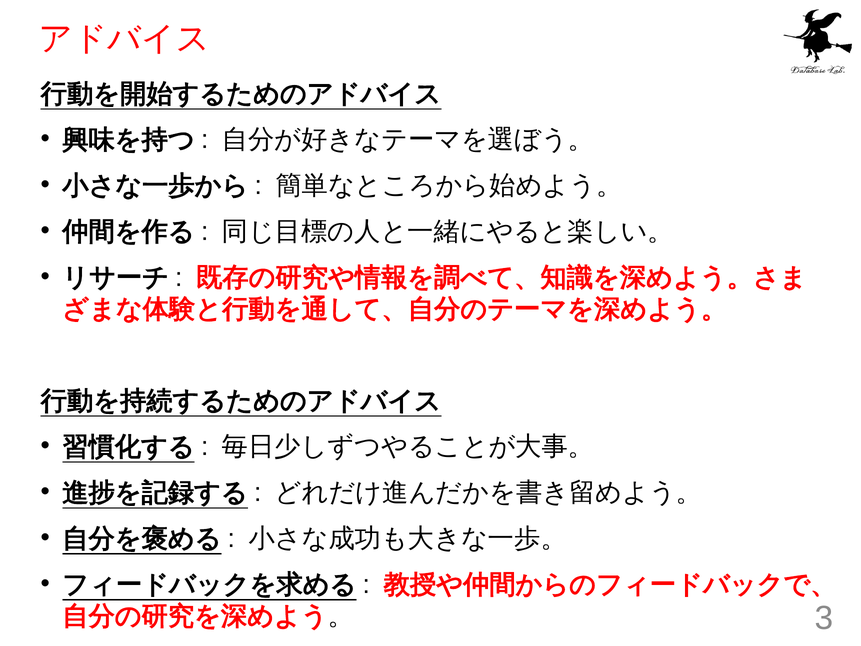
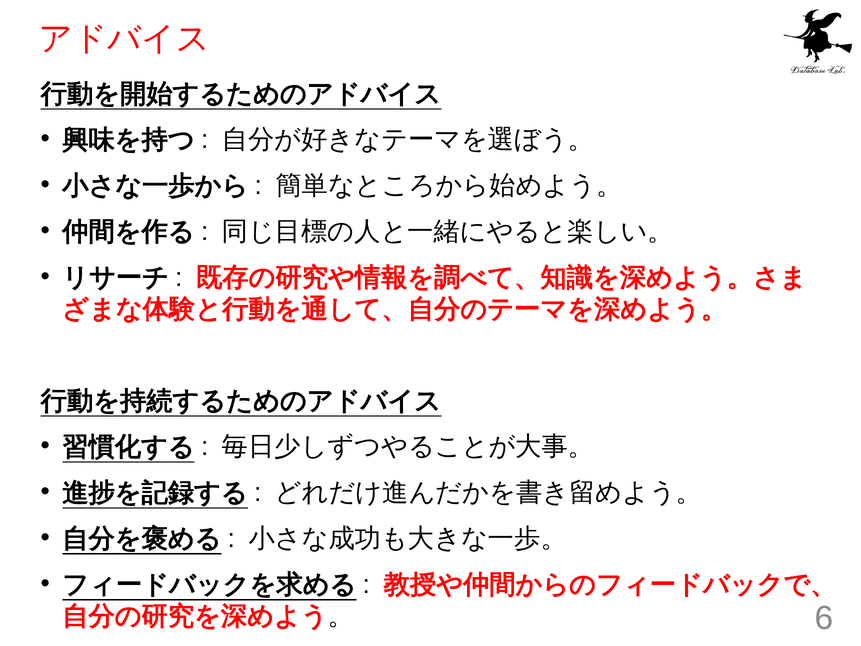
3: 3 -> 6 (824, 618)
